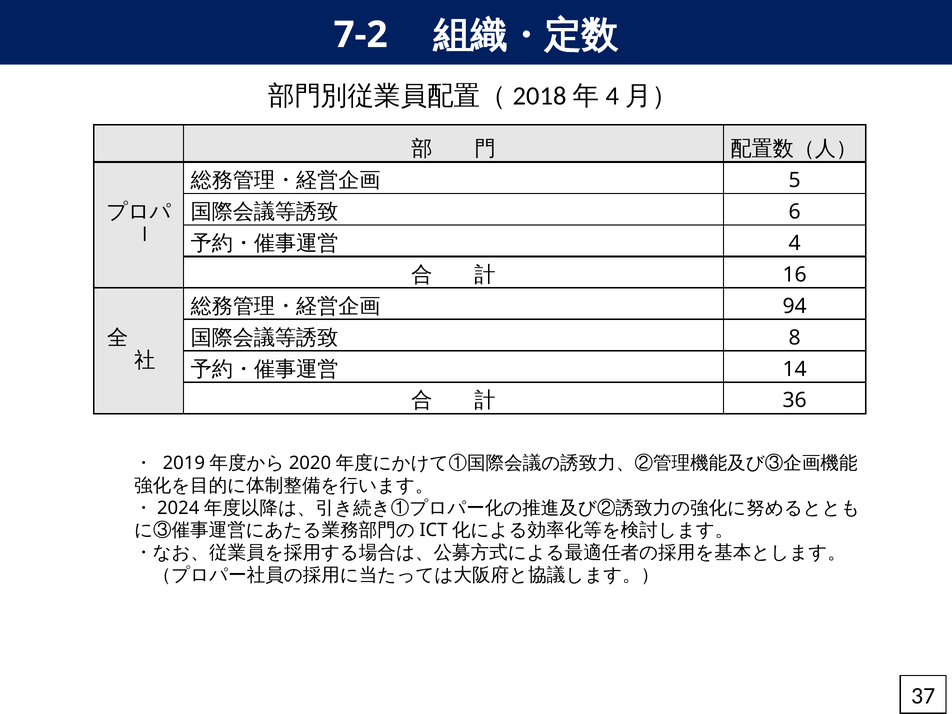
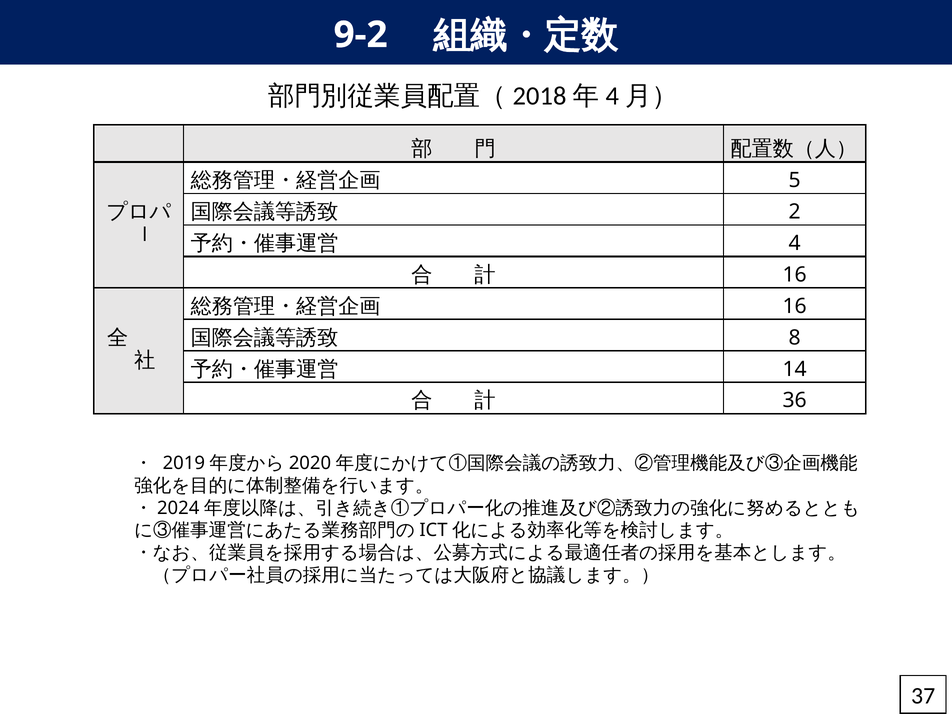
7-2: 7-2 -> 9-2 (361, 35)
6: 6 -> 2 (795, 212)
94: 94 -> 16 (795, 306)
